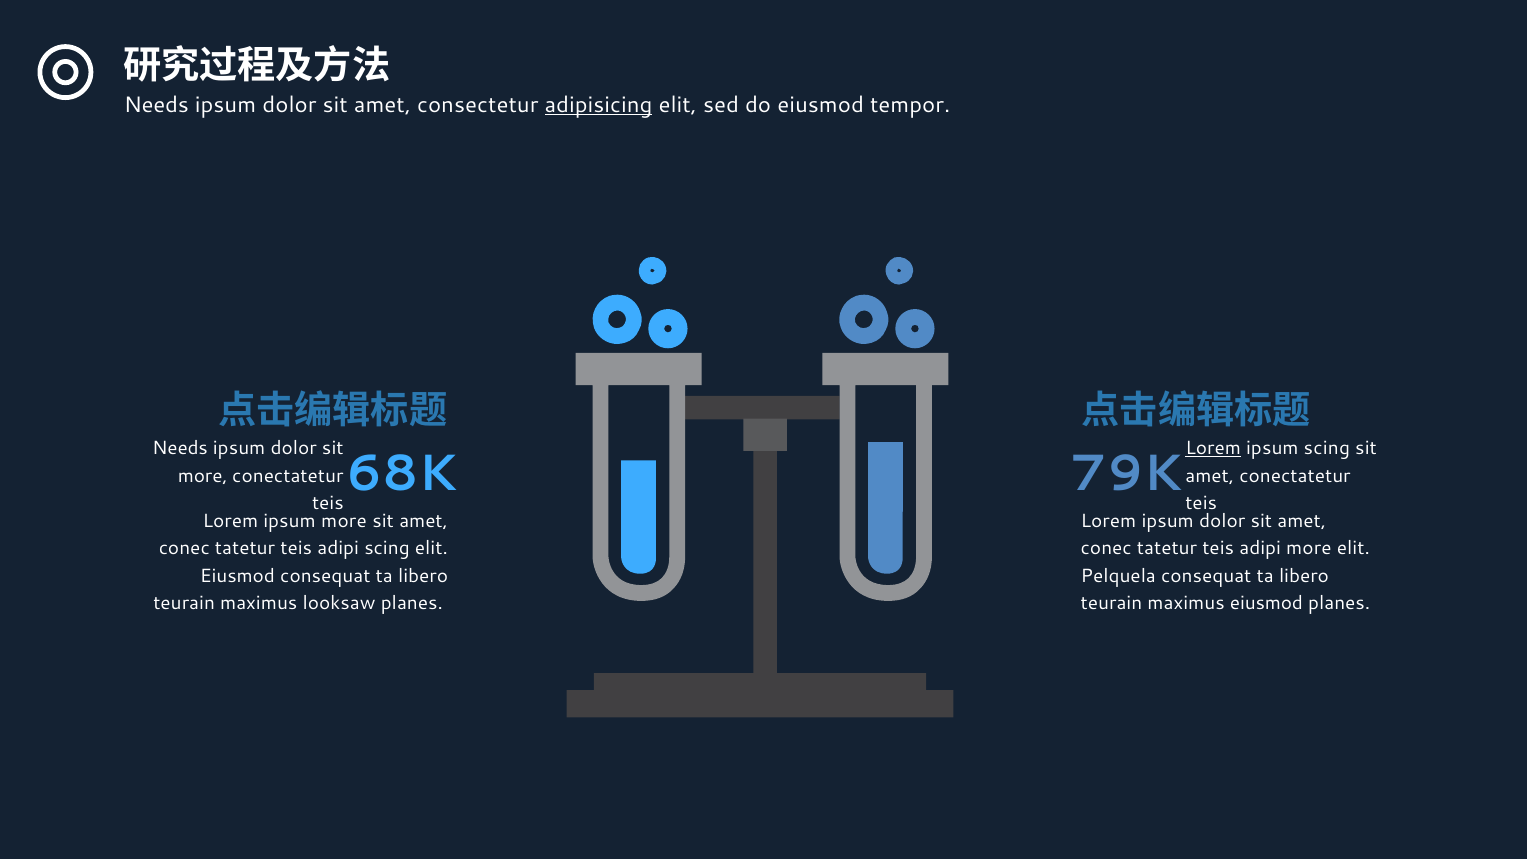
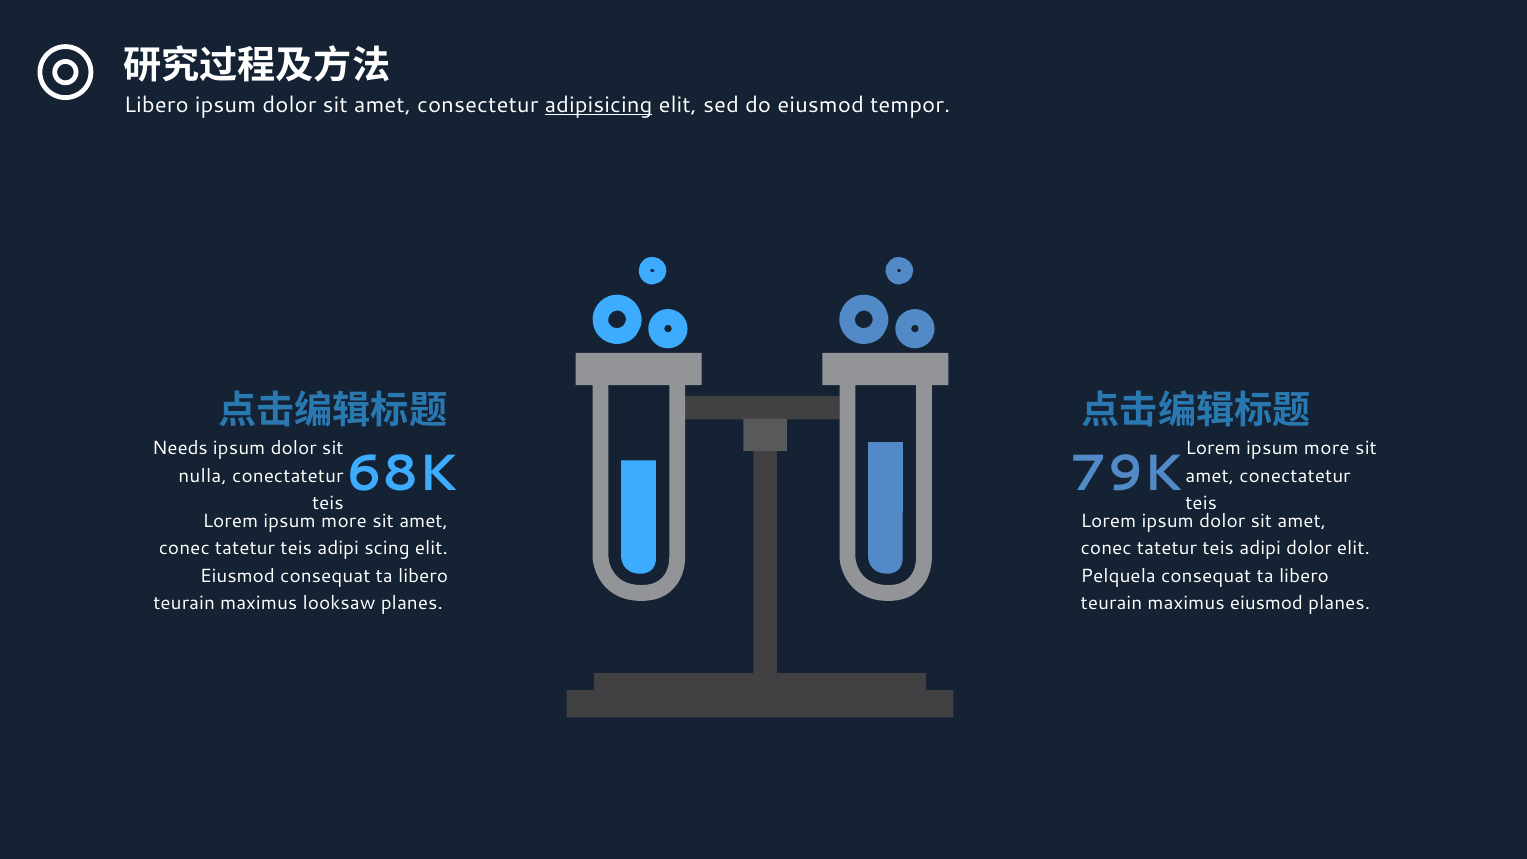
Needs: Needs -> Libero (156, 105)
Lorem underline: present -> none (1213, 449)
scing: scing -> more (1327, 449)
more: more -> nulla (203, 476)
adipi more: more -> dolor (1309, 549)
